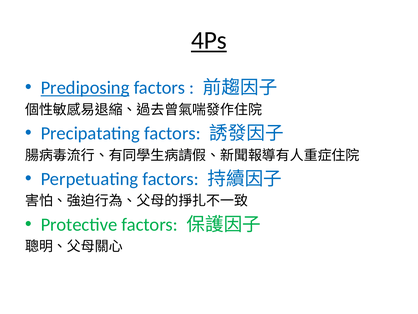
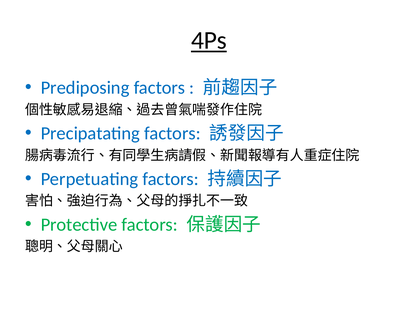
Prediposing underline: present -> none (85, 88)
